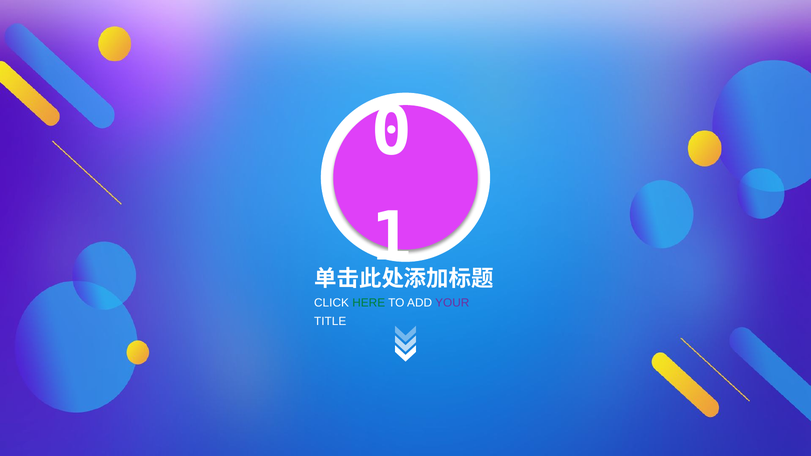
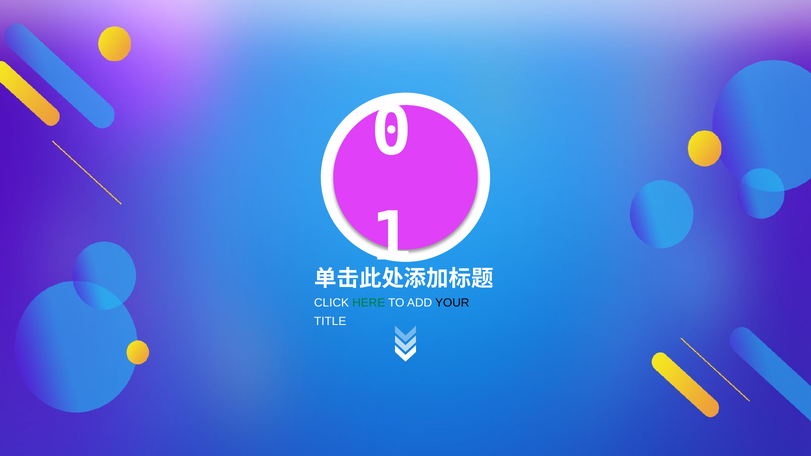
YOUR colour: purple -> black (452, 303)
